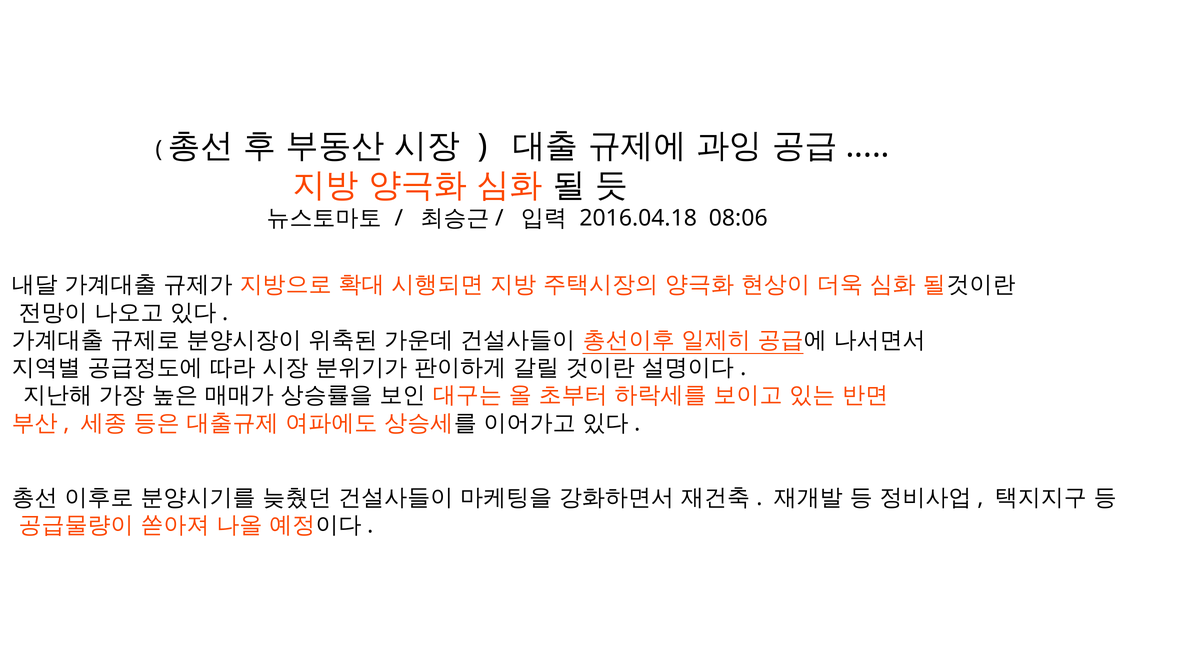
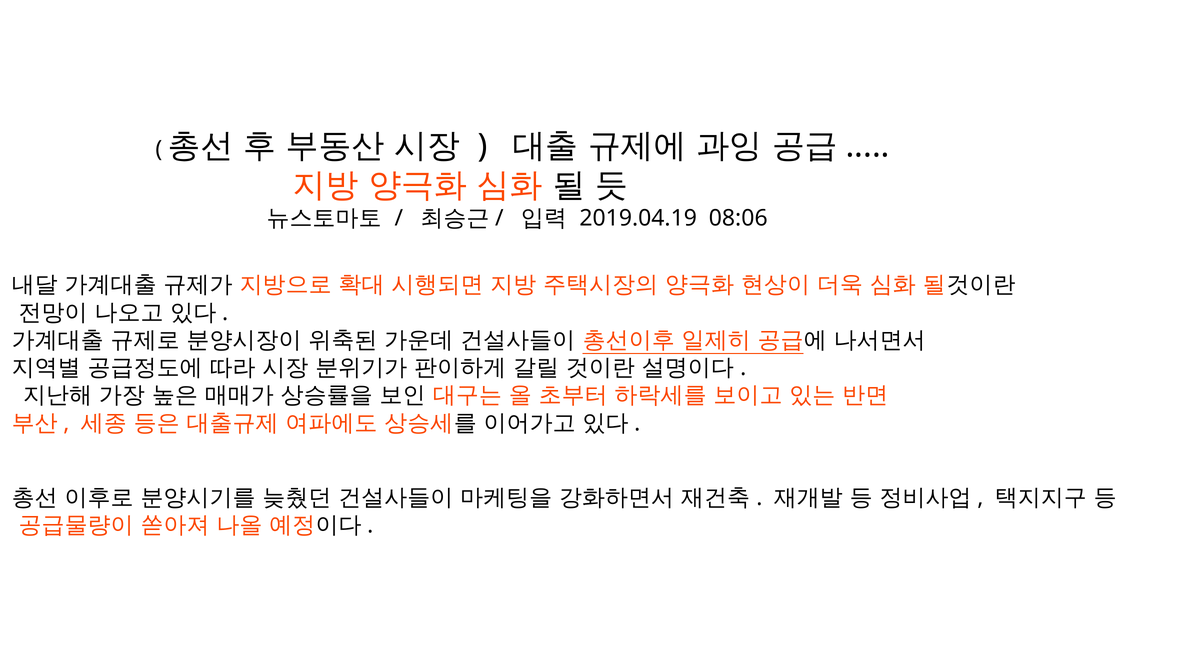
2016.04.18: 2016.04.18 -> 2019.04.19 (638, 218)
